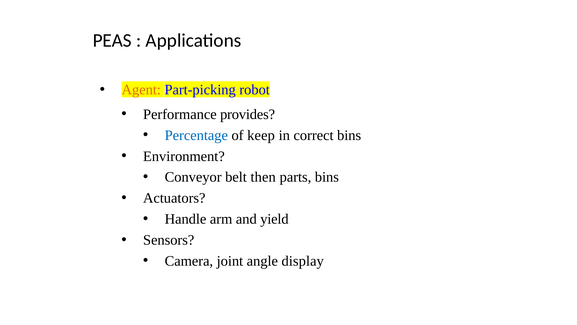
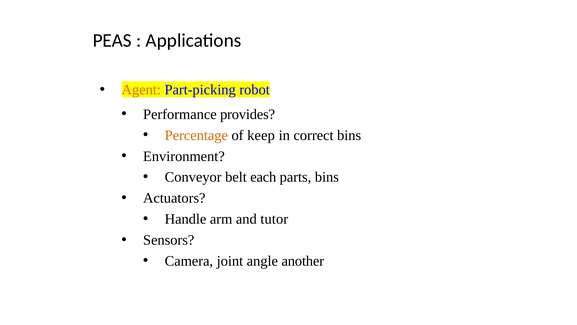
Percentage colour: blue -> orange (196, 135)
then: then -> each (263, 177)
yield: yield -> tutor (274, 219)
display: display -> another (303, 261)
